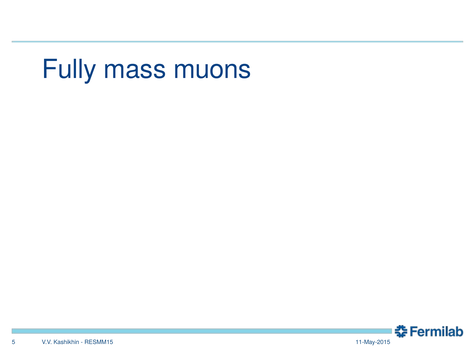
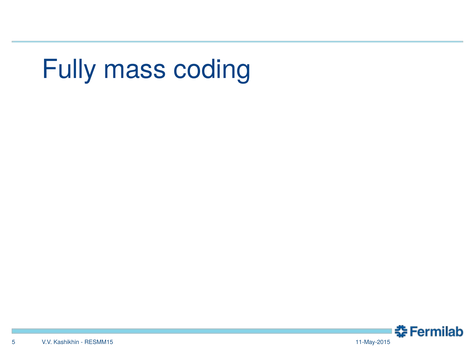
muons: muons -> coding (212, 69)
